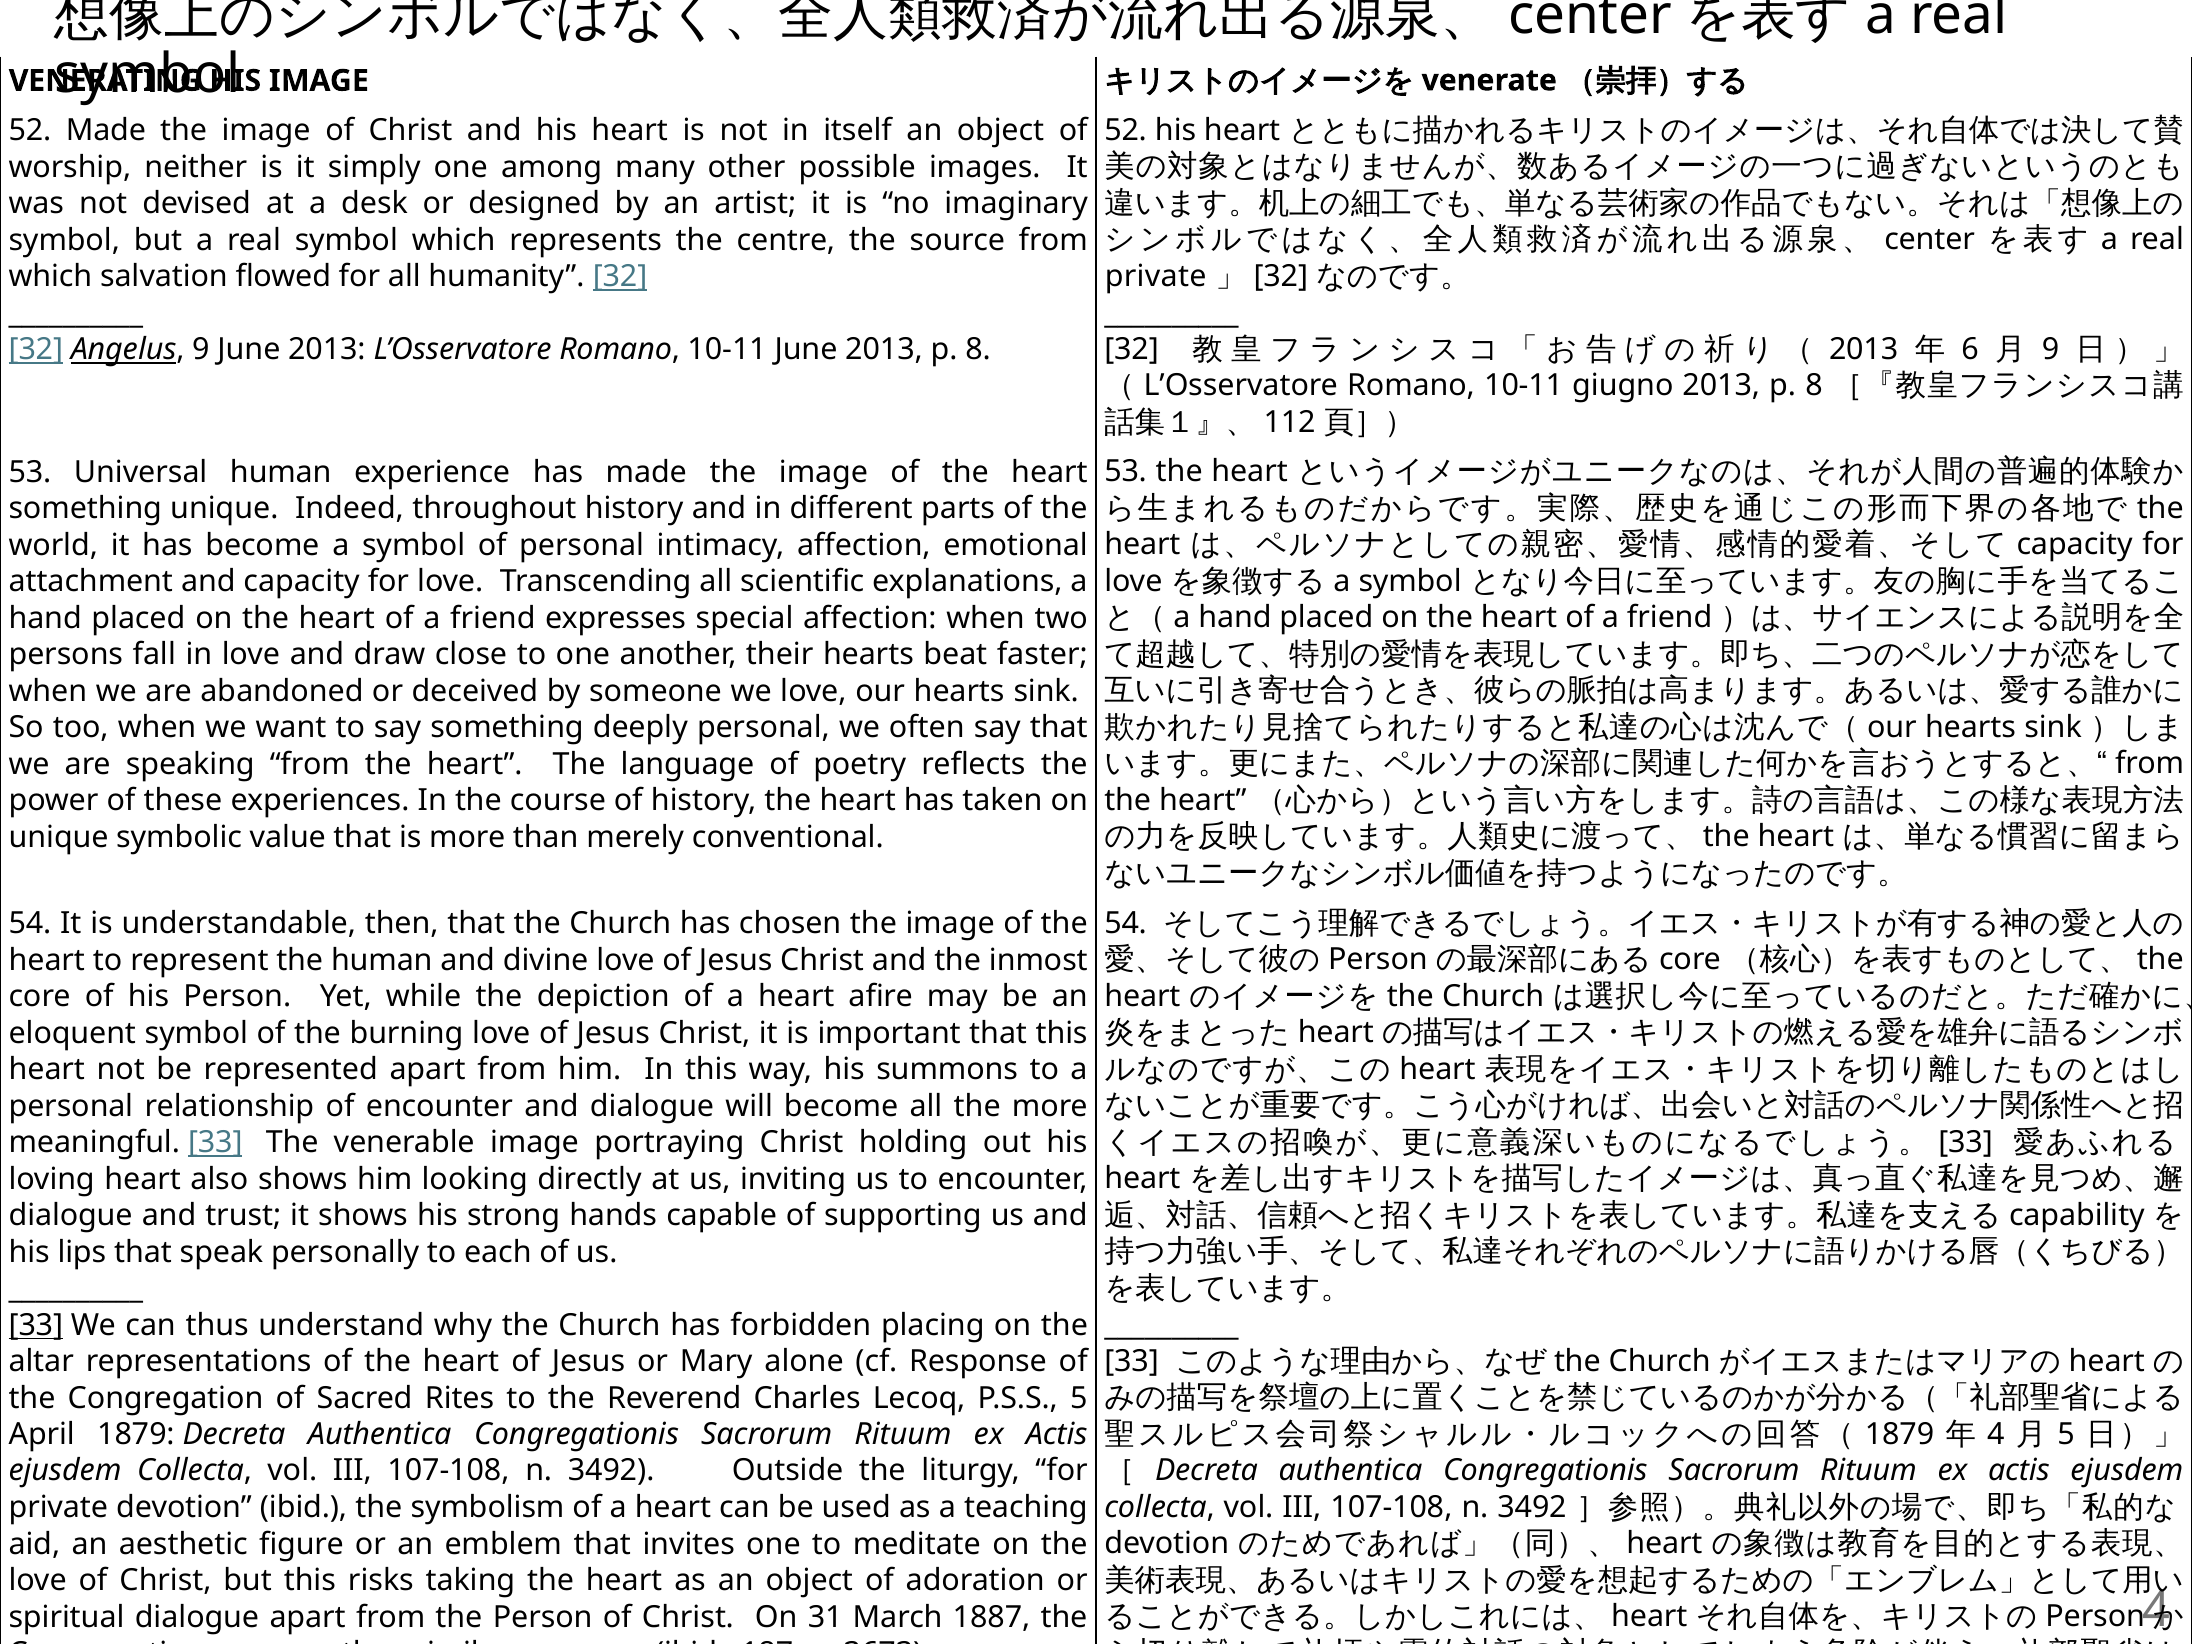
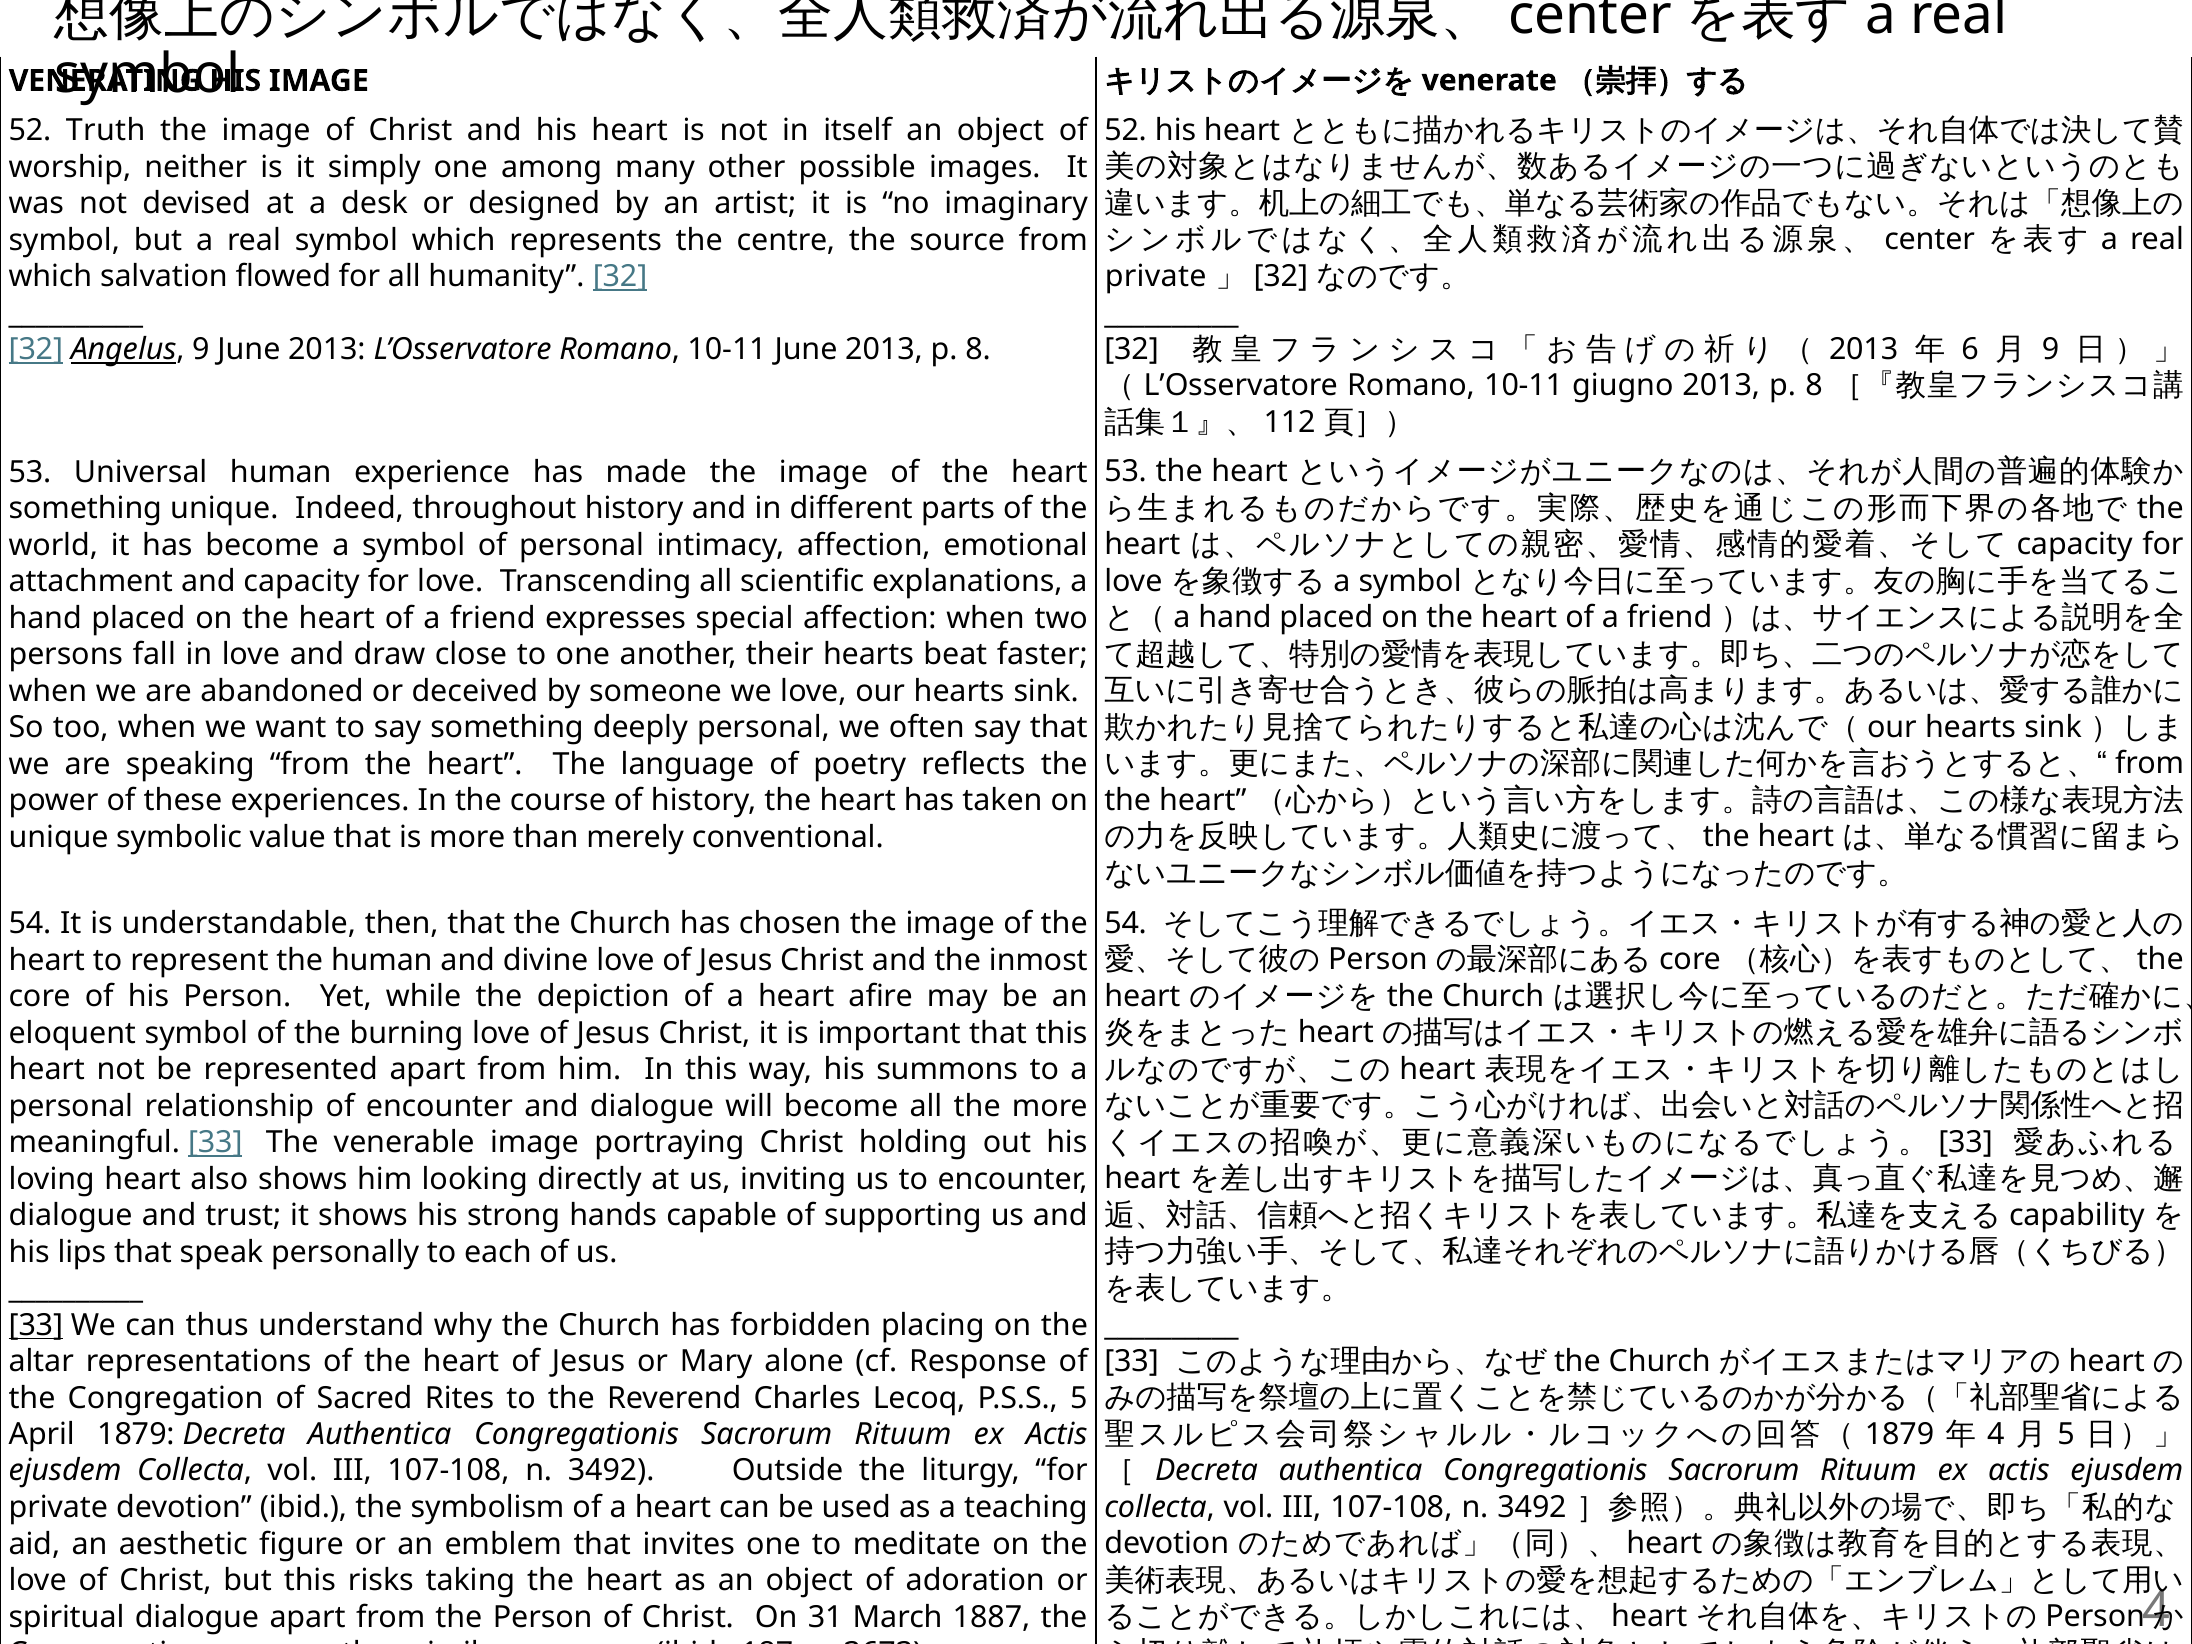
52 Made: Made -> Truth (106, 130)
